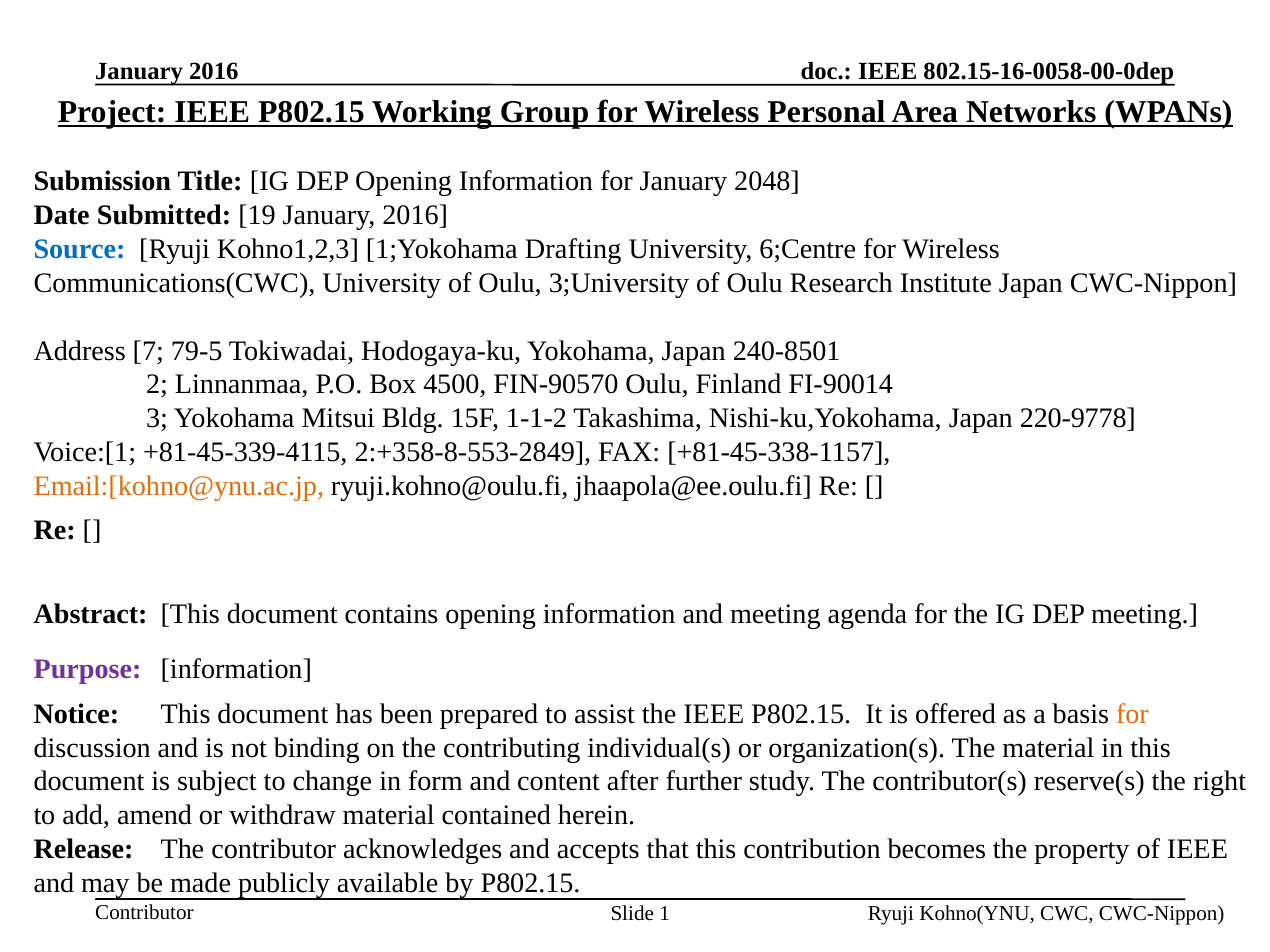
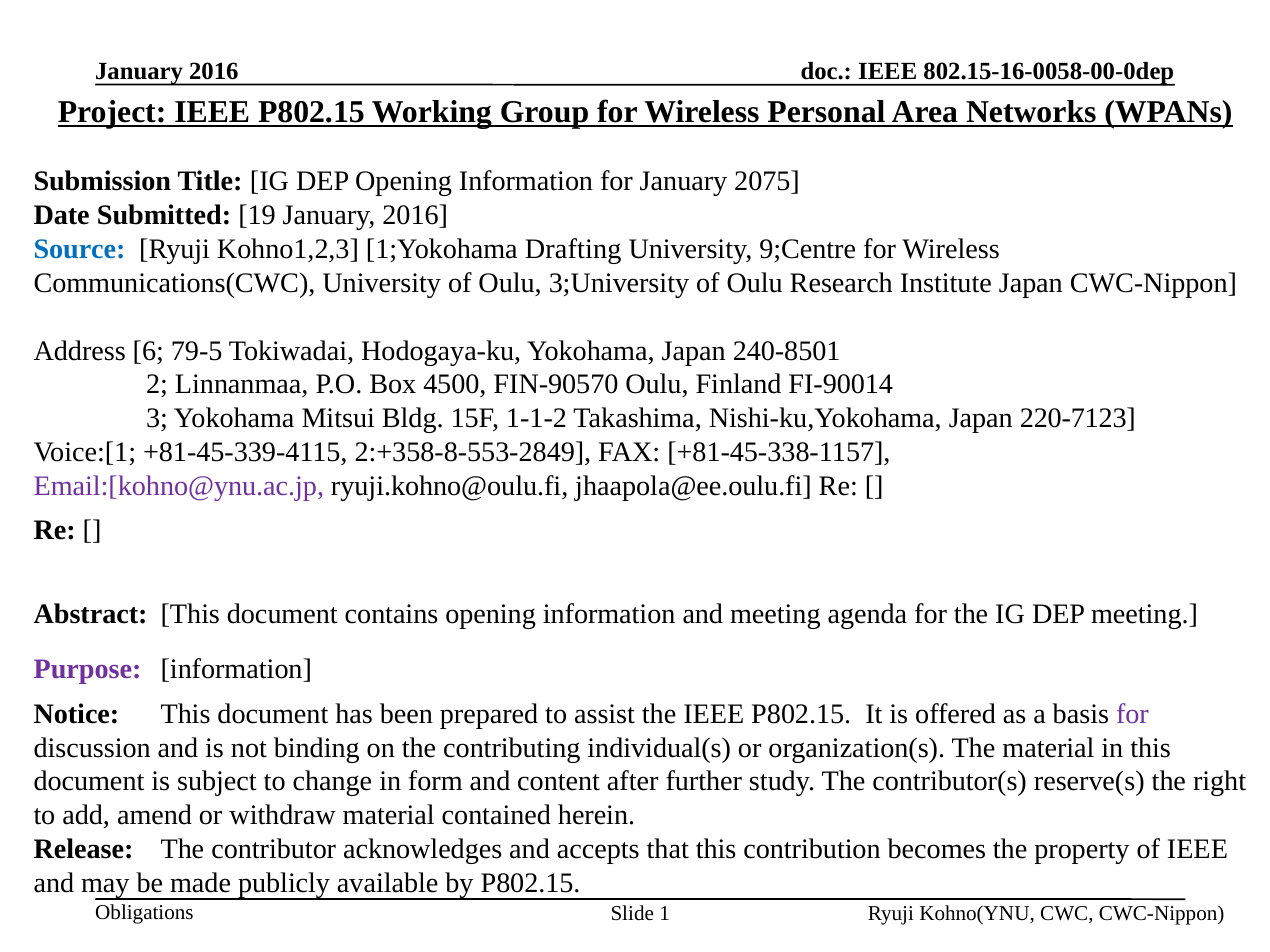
2048: 2048 -> 2075 (767, 182)
6;Centre: 6;Centre -> 9;Centre (808, 249)
7: 7 -> 6 (148, 351)
220-9778: 220-9778 -> 220-7123 (1078, 419)
Email:[kohno@ynu.ac.jp colour: orange -> purple (179, 486)
for colour: orange -> purple (1132, 714)
Contributor: Contributor -> Obligations (144, 913)
